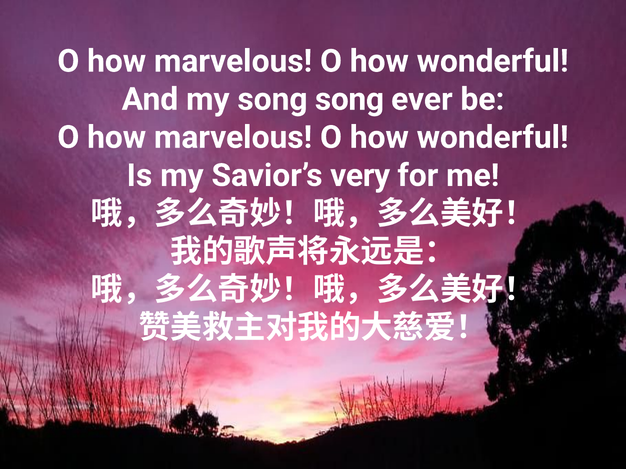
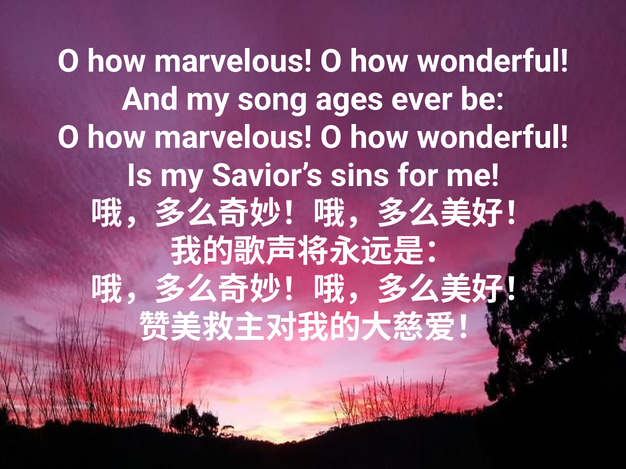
song song: song -> ages (349, 99)
very: very -> sins (360, 176)
